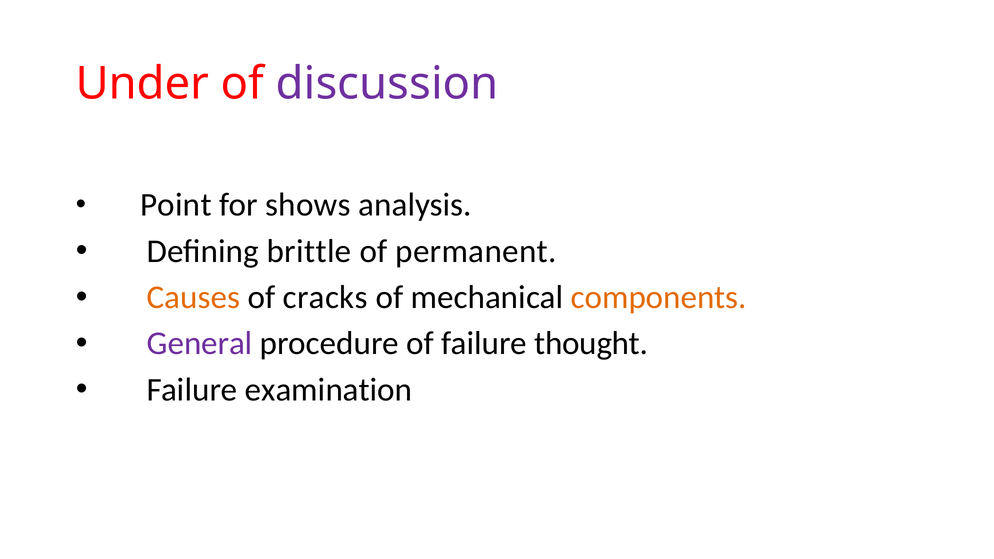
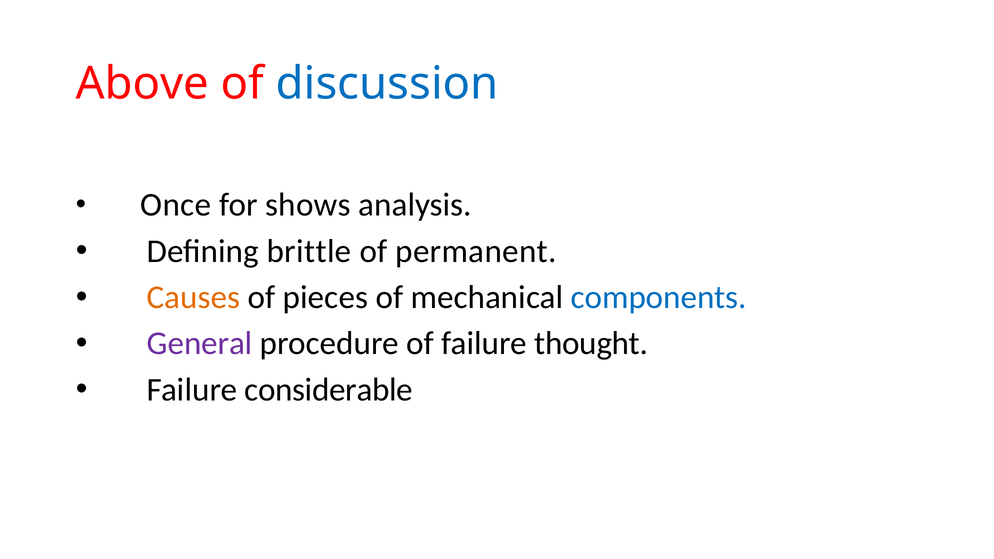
Under: Under -> Above (142, 83)
discussion colour: purple -> blue (387, 83)
Point: Point -> Once (176, 205)
cracks: cracks -> pieces (325, 297)
components colour: orange -> blue (659, 297)
examination: examination -> considerable (329, 390)
